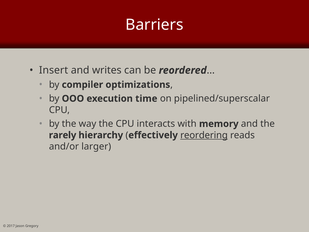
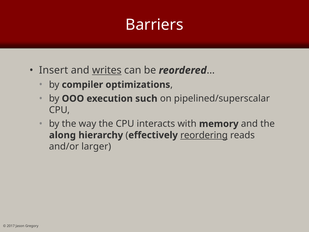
writes underline: none -> present (107, 70)
time: time -> such (146, 98)
rarely: rarely -> along (62, 135)
